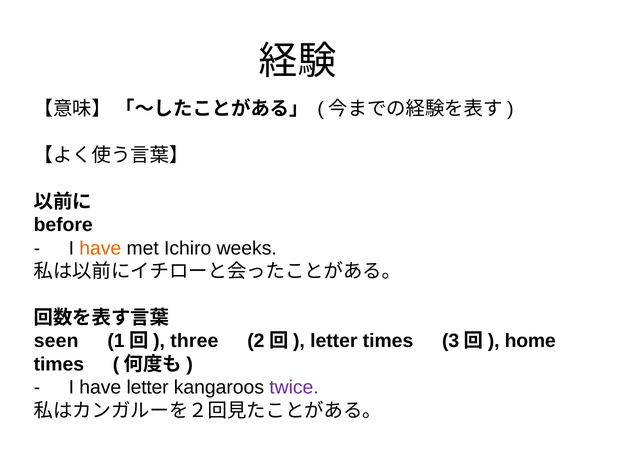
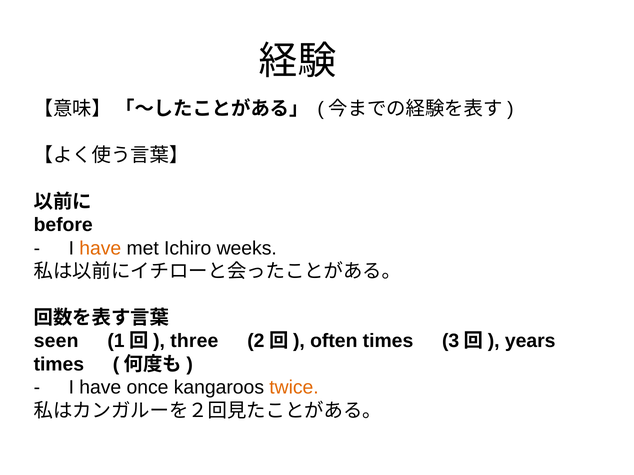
letter: letter -> often (334, 341)
home: home -> years (530, 341)
have letter: letter -> once (148, 388)
twice colour: purple -> orange (294, 388)
